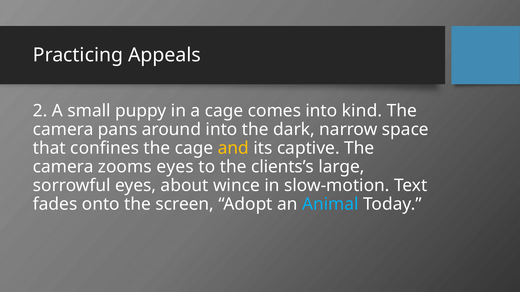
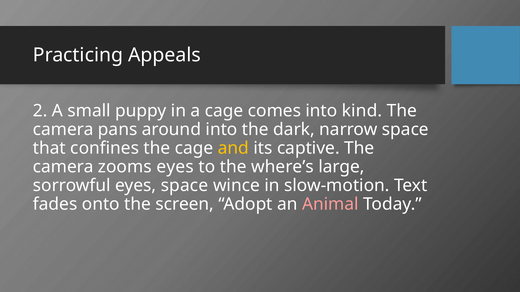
clients’s: clients’s -> where’s (282, 167)
eyes about: about -> space (184, 186)
Animal colour: light blue -> pink (330, 205)
